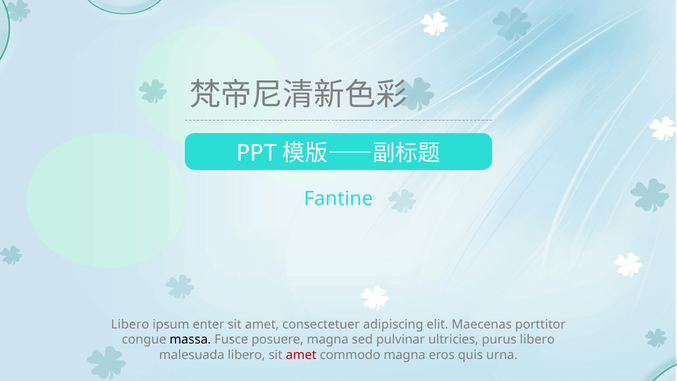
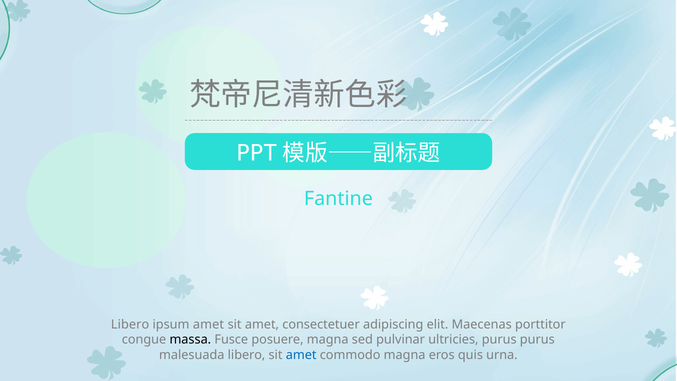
ipsum enter: enter -> amet (208, 324)
purus libero: libero -> purus (537, 340)
amet colour: red -> blue (301, 355)
